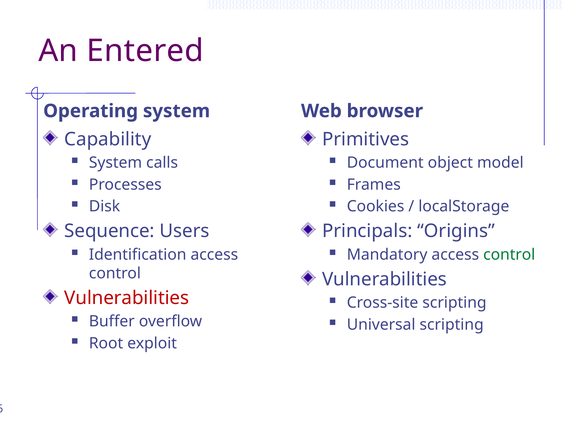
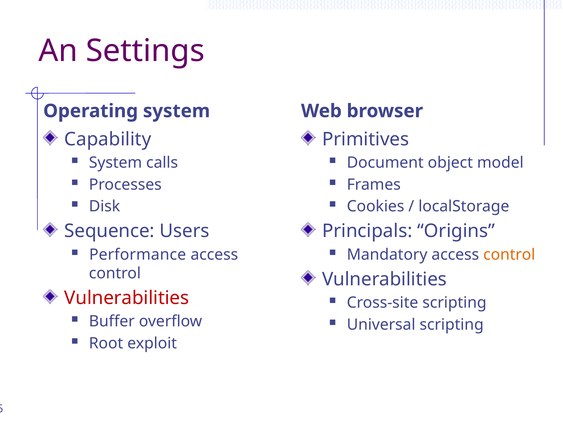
Entered: Entered -> Settings (145, 51)
Identification: Identification -> Performance (138, 255)
control colour: green -> orange (509, 255)
